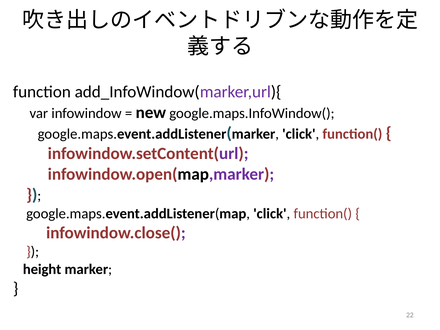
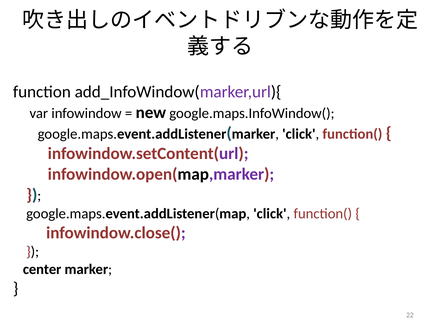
height: height -> center (42, 269)
